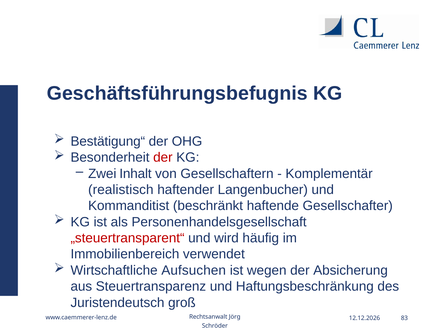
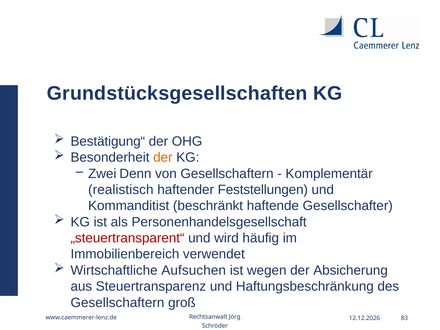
Geschäftsführungsbefugnis: Geschäftsführungsbefugnis -> Grundstücksgesellschaften (177, 93)
der colour: red -> orange (163, 157)
Inhalt: Inhalt -> Denn (135, 174)
Langenbucher: Langenbucher -> Feststellungen (263, 190)
Juristendeutsch: Juristendeutsch -> Gesellschaftern (117, 303)
